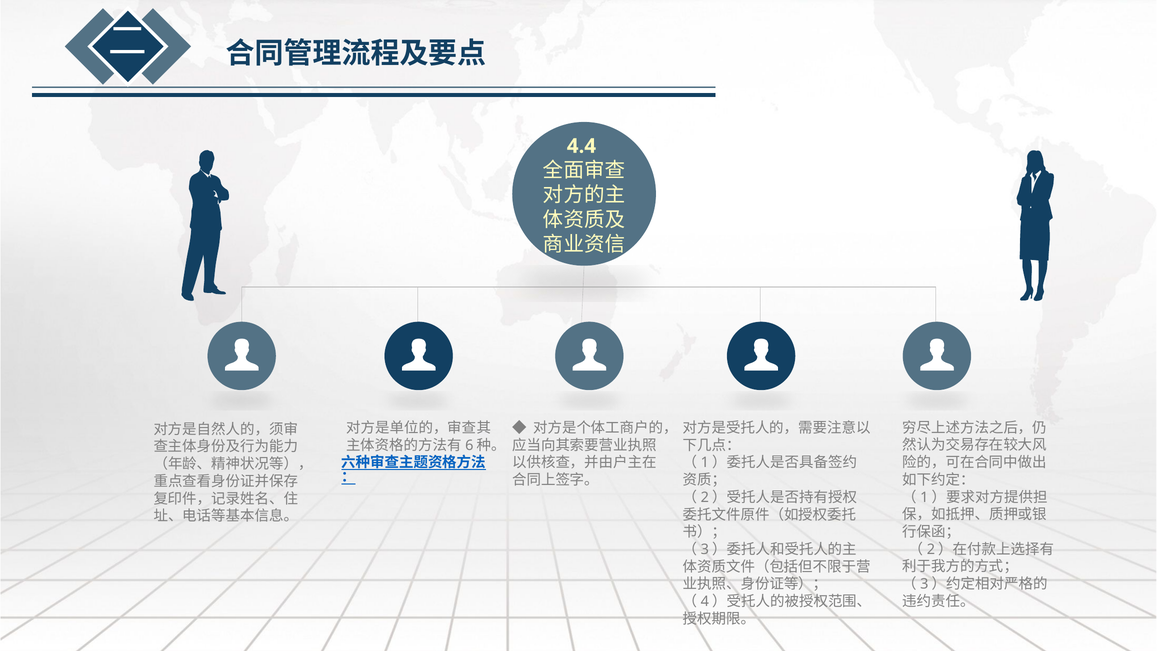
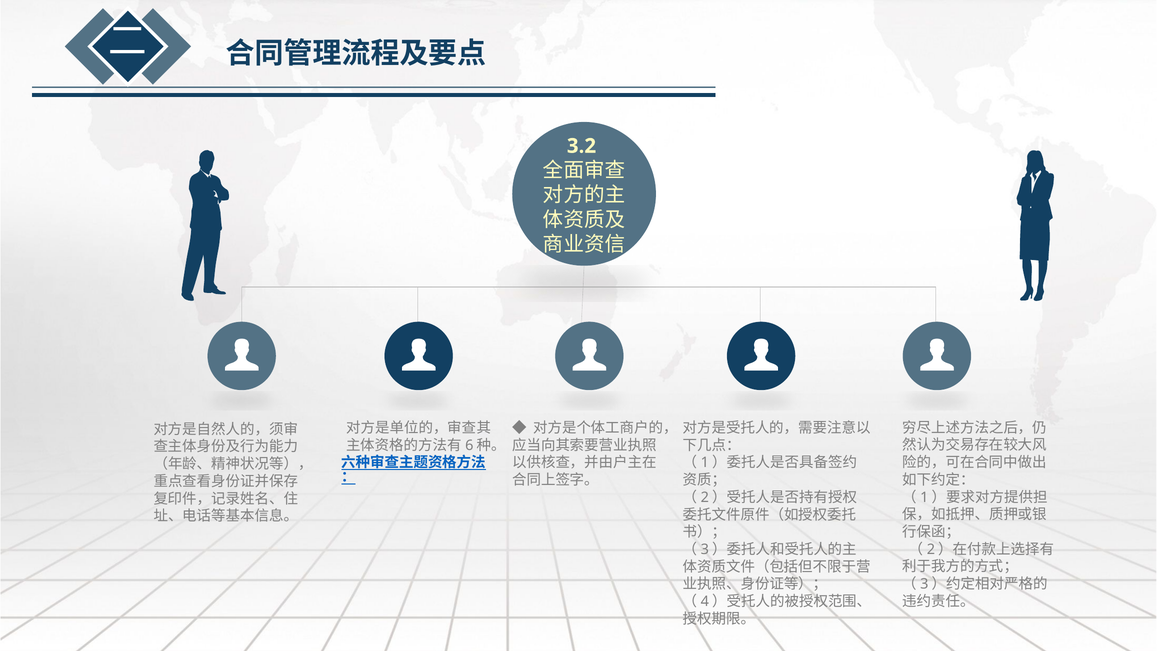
4.4: 4.4 -> 3.2 (581, 146)
